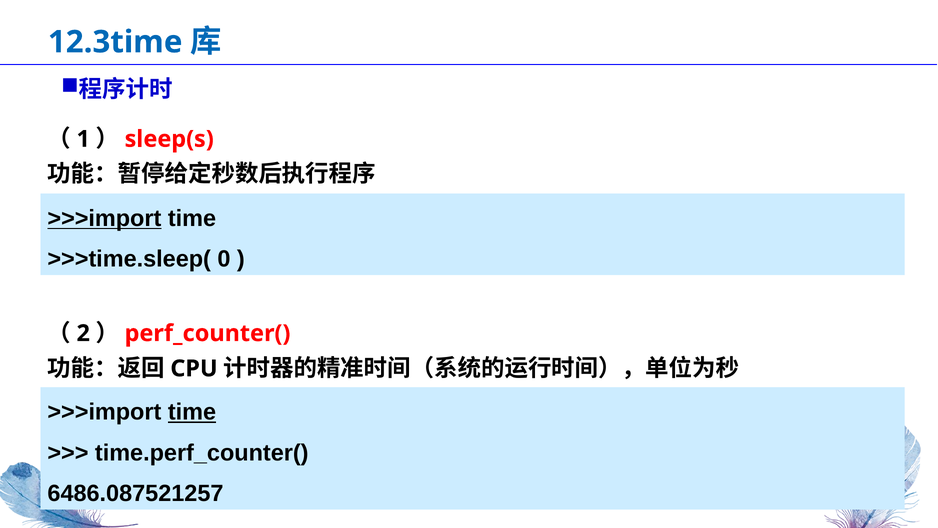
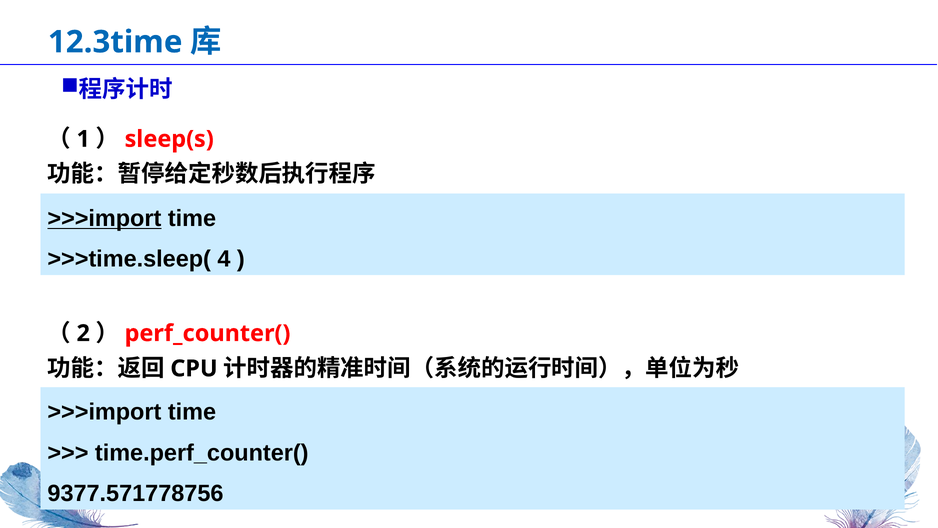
0: 0 -> 4 (224, 259)
time underline: present -> none (192, 412)
6486.087521257: 6486.087521257 -> 9377.571778756 (135, 493)
